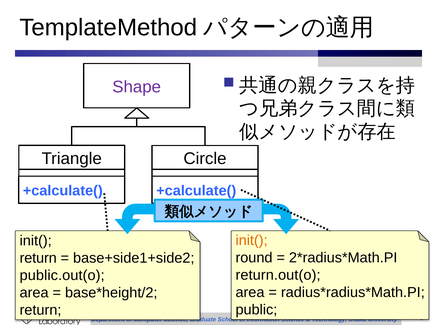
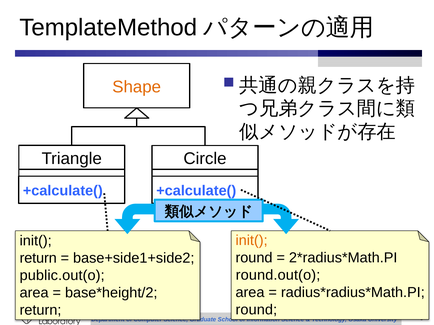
Shape colour: purple -> orange (137, 87)
return.out(o: return.out(o -> round.out(o (278, 275)
public: public -> round (256, 310)
